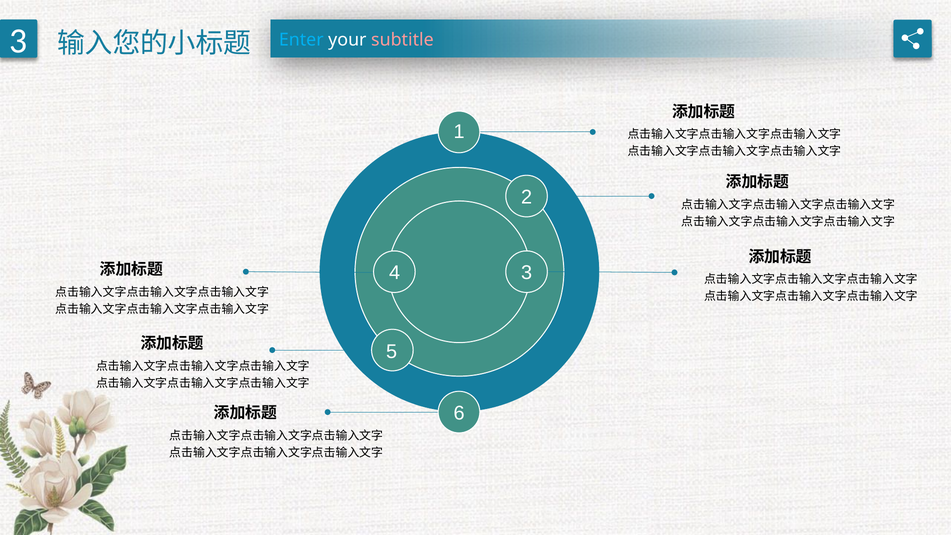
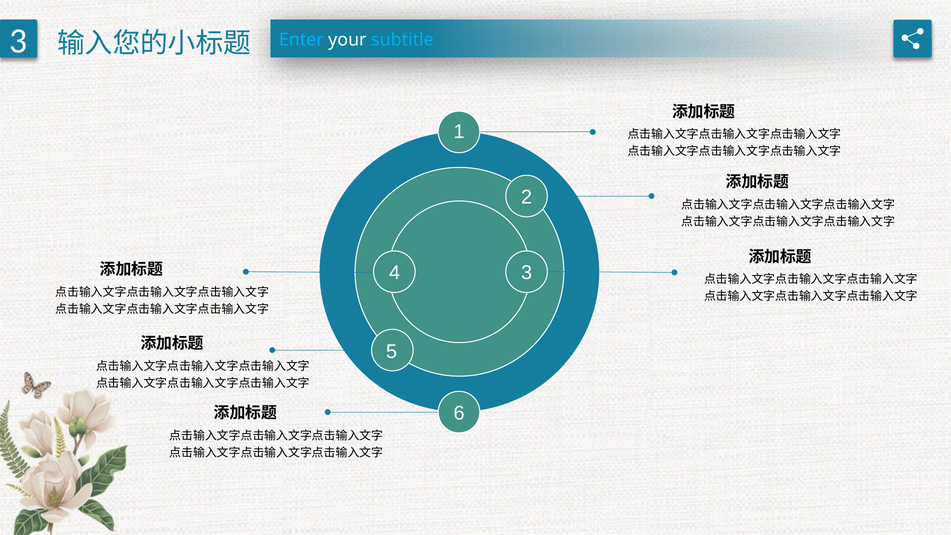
subtitle colour: pink -> light blue (402, 40)
